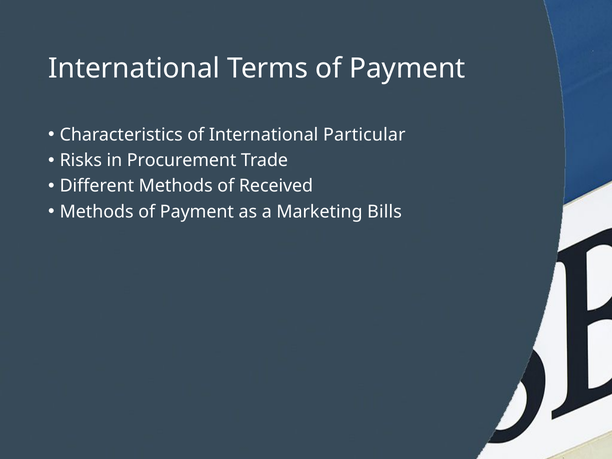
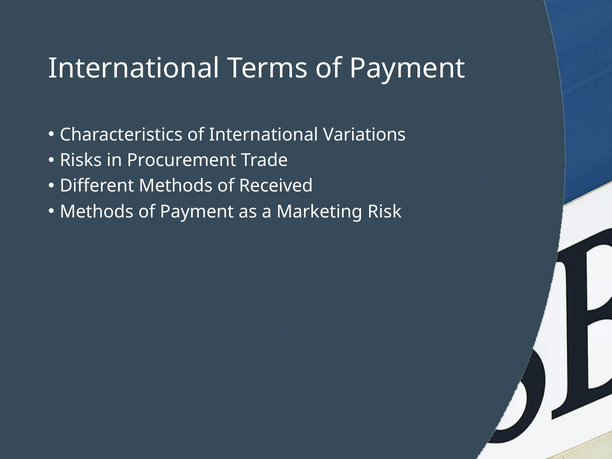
Particular: Particular -> Variations (364, 135)
Bills: Bills -> Risk (385, 212)
